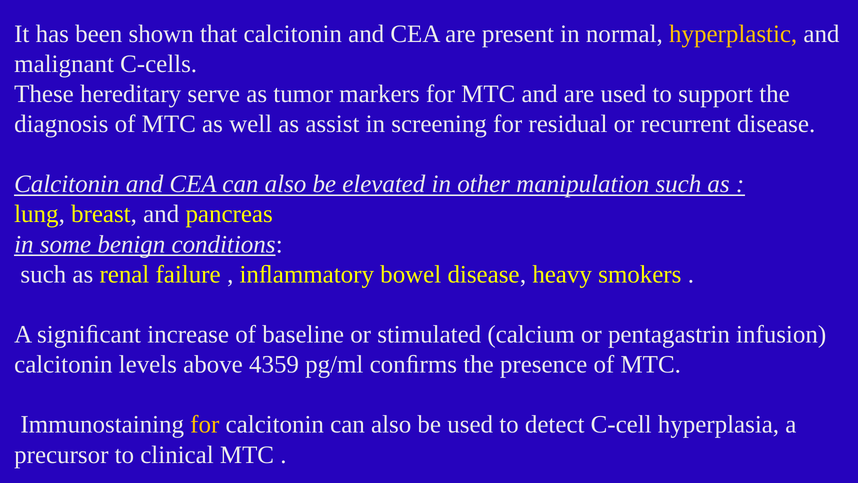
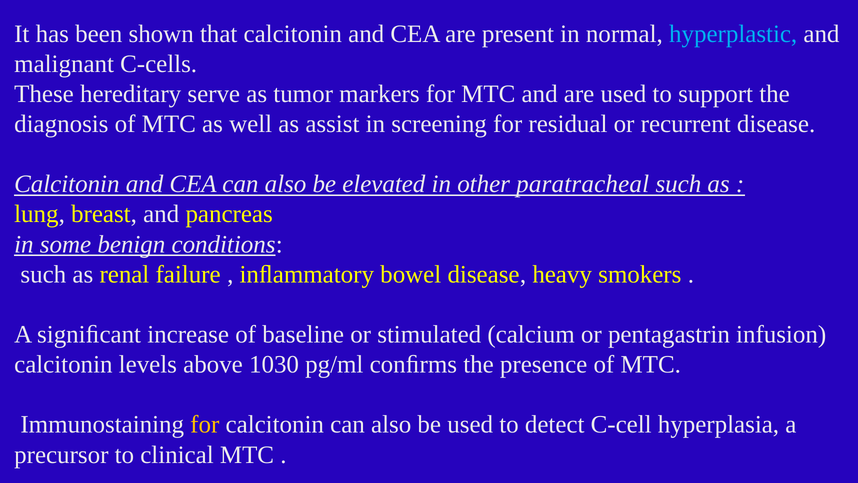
hyperplastic colour: yellow -> light blue (733, 34)
manipulation: manipulation -> paratracheal (583, 184)
4359: 4359 -> 1030 (274, 364)
